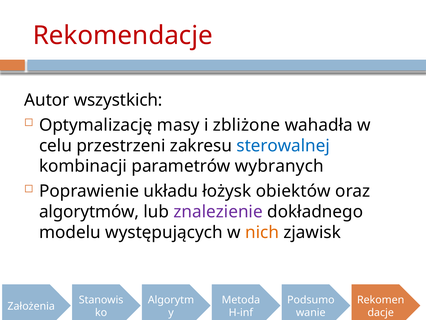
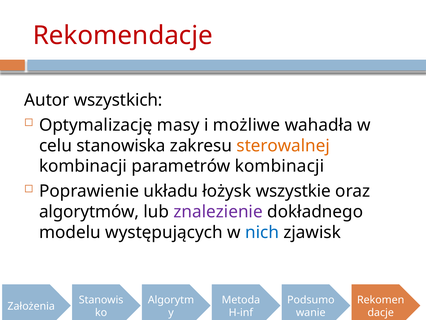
zbliżone: zbliżone -> możliwe (247, 125)
przestrzeni: przestrzeni -> stanowiska (121, 145)
sterowalnej colour: blue -> orange (283, 145)
parametrów wybranych: wybranych -> kombinacji (279, 166)
obiektów: obiektów -> wszystkie (293, 191)
nich colour: orange -> blue (262, 232)
